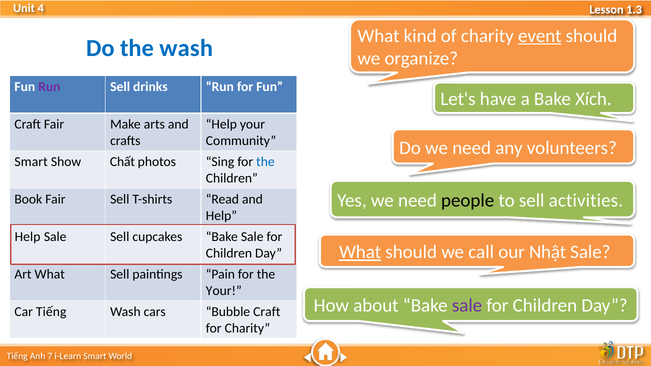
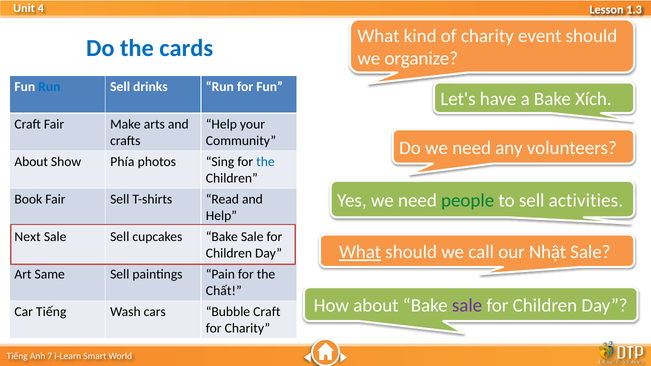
event underline: present -> none (540, 36)
the wash: wash -> cards (186, 48)
Run colour: purple -> blue (49, 87)
Smart: Smart -> About (31, 162)
Chất: Chất -> Phía (122, 162)
people colour: black -> green (468, 200)
Help: Help -> Next (28, 237)
Art What: What -> Same (50, 274)
Your: Your -> Chất (224, 291)
